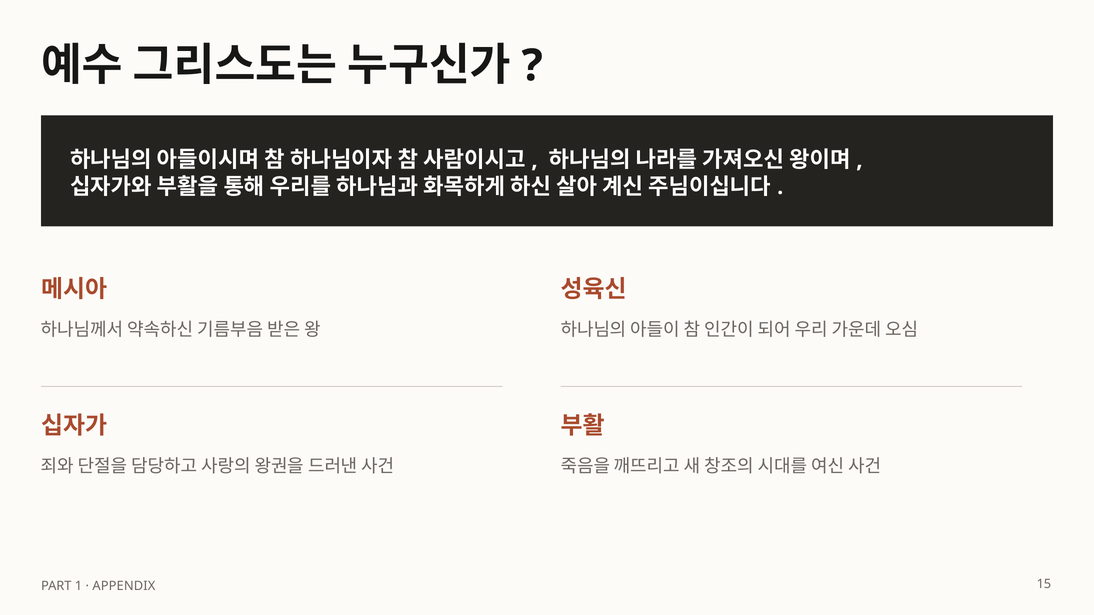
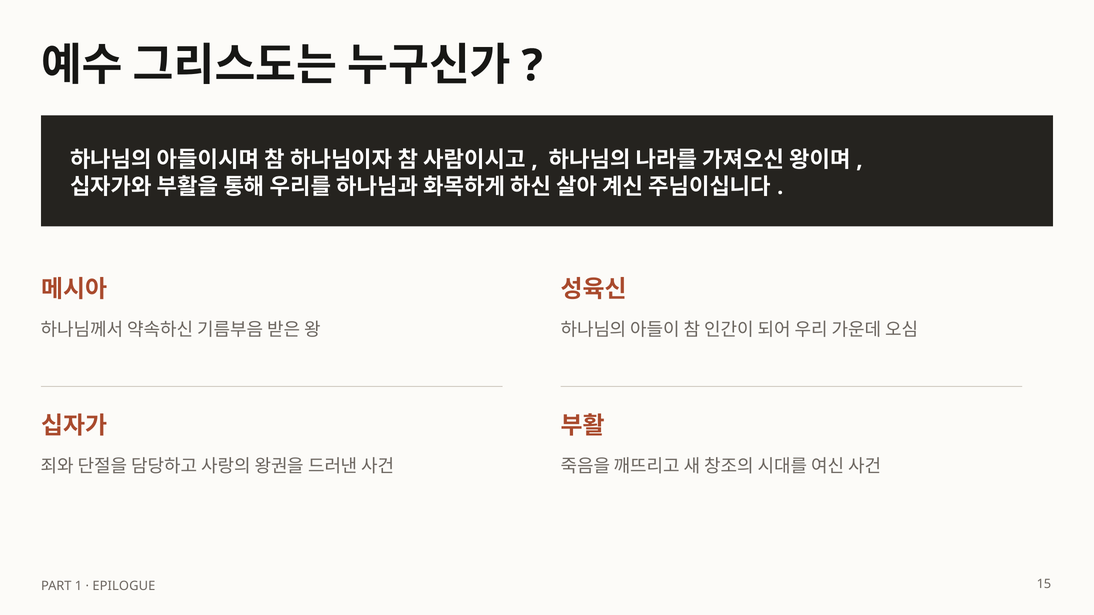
APPENDIX: APPENDIX -> EPILOGUE (124, 586)
